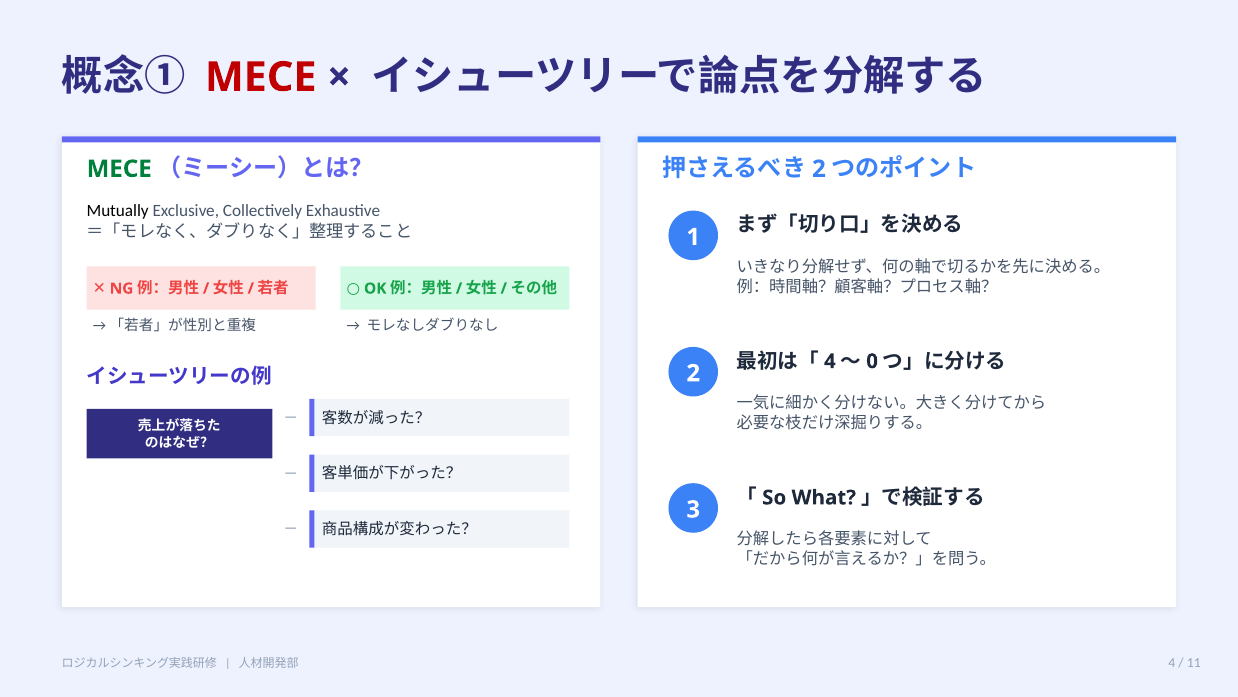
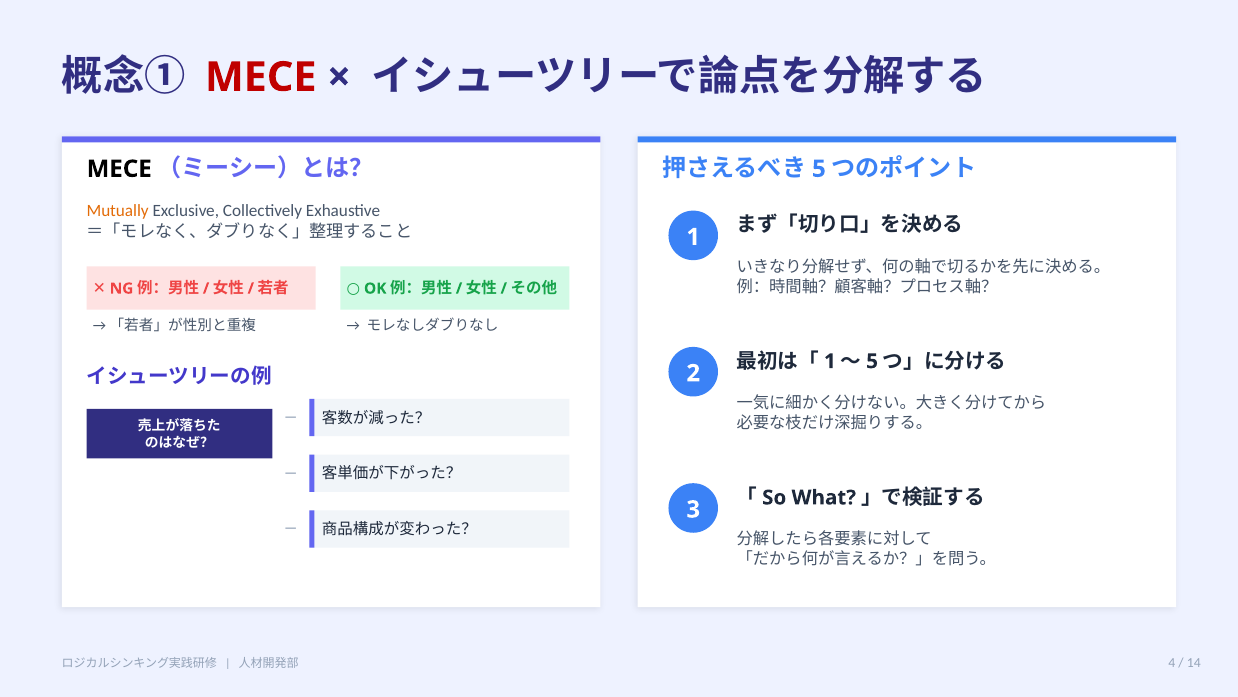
2: 2 -> 5 (819, 169)
MECE colour: green -> black (119, 169)
Mutually colour: black -> orange (118, 211)
4: 4 -> 1 (830, 361)
0: 0 -> 5 (872, 361)
11: 11 -> 14 (1194, 663)
